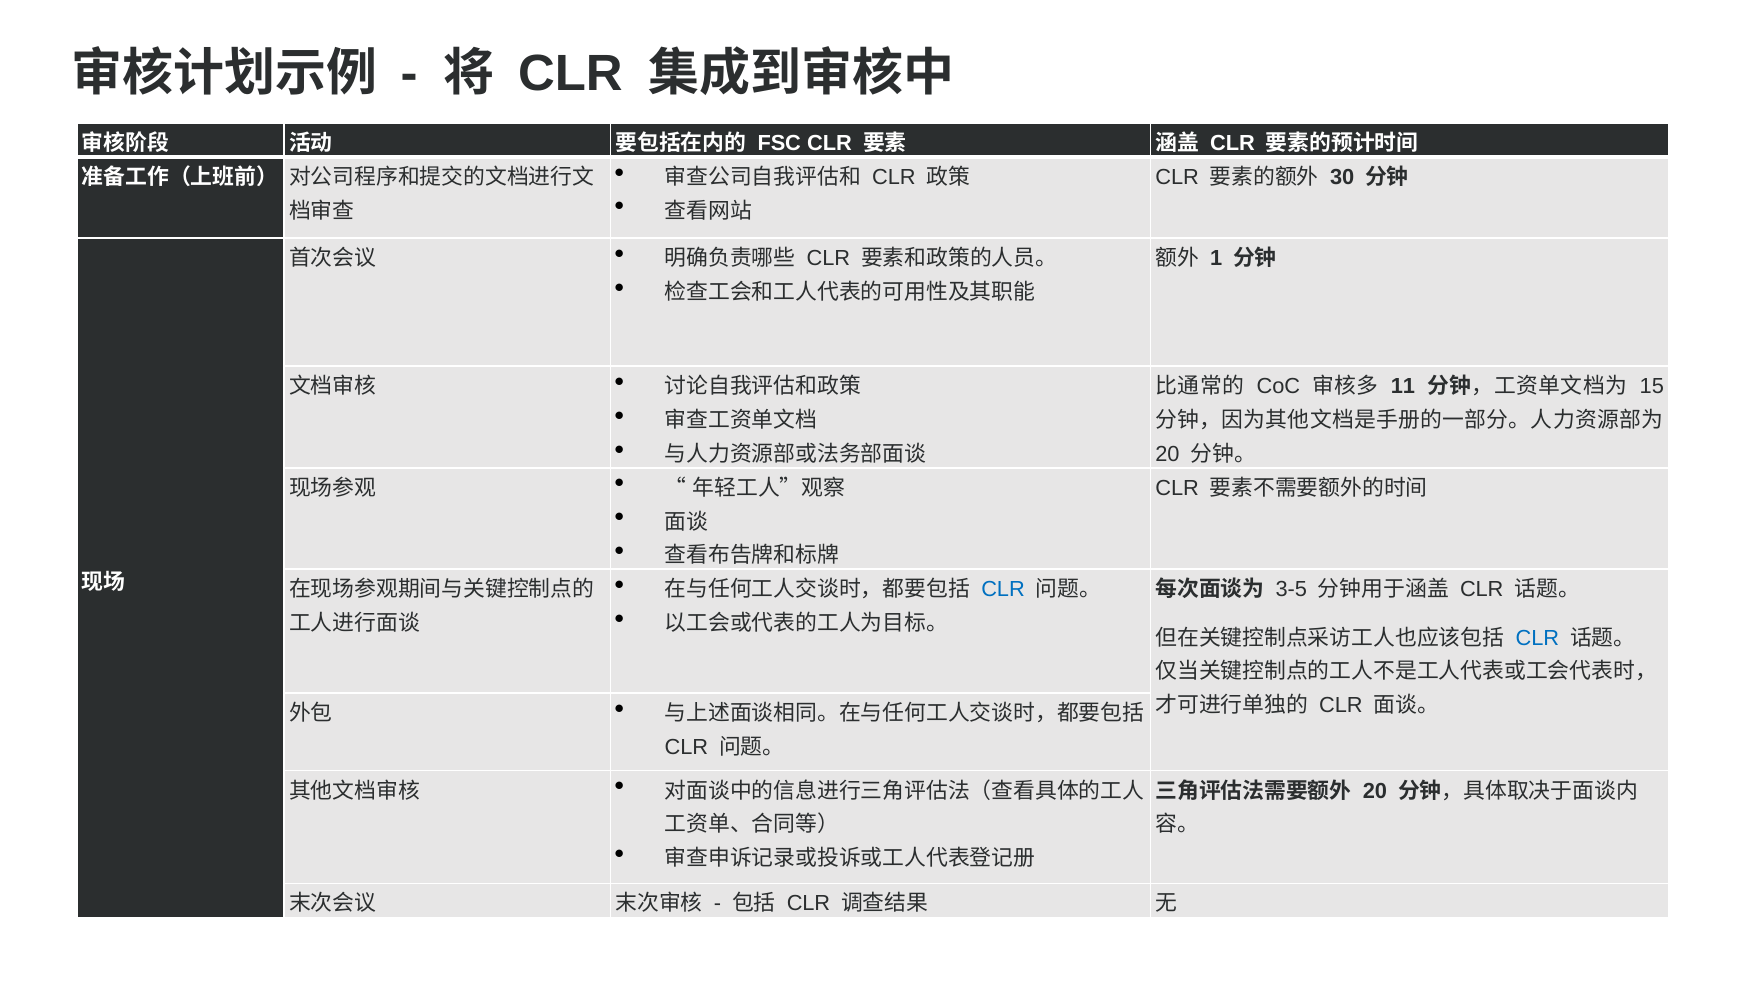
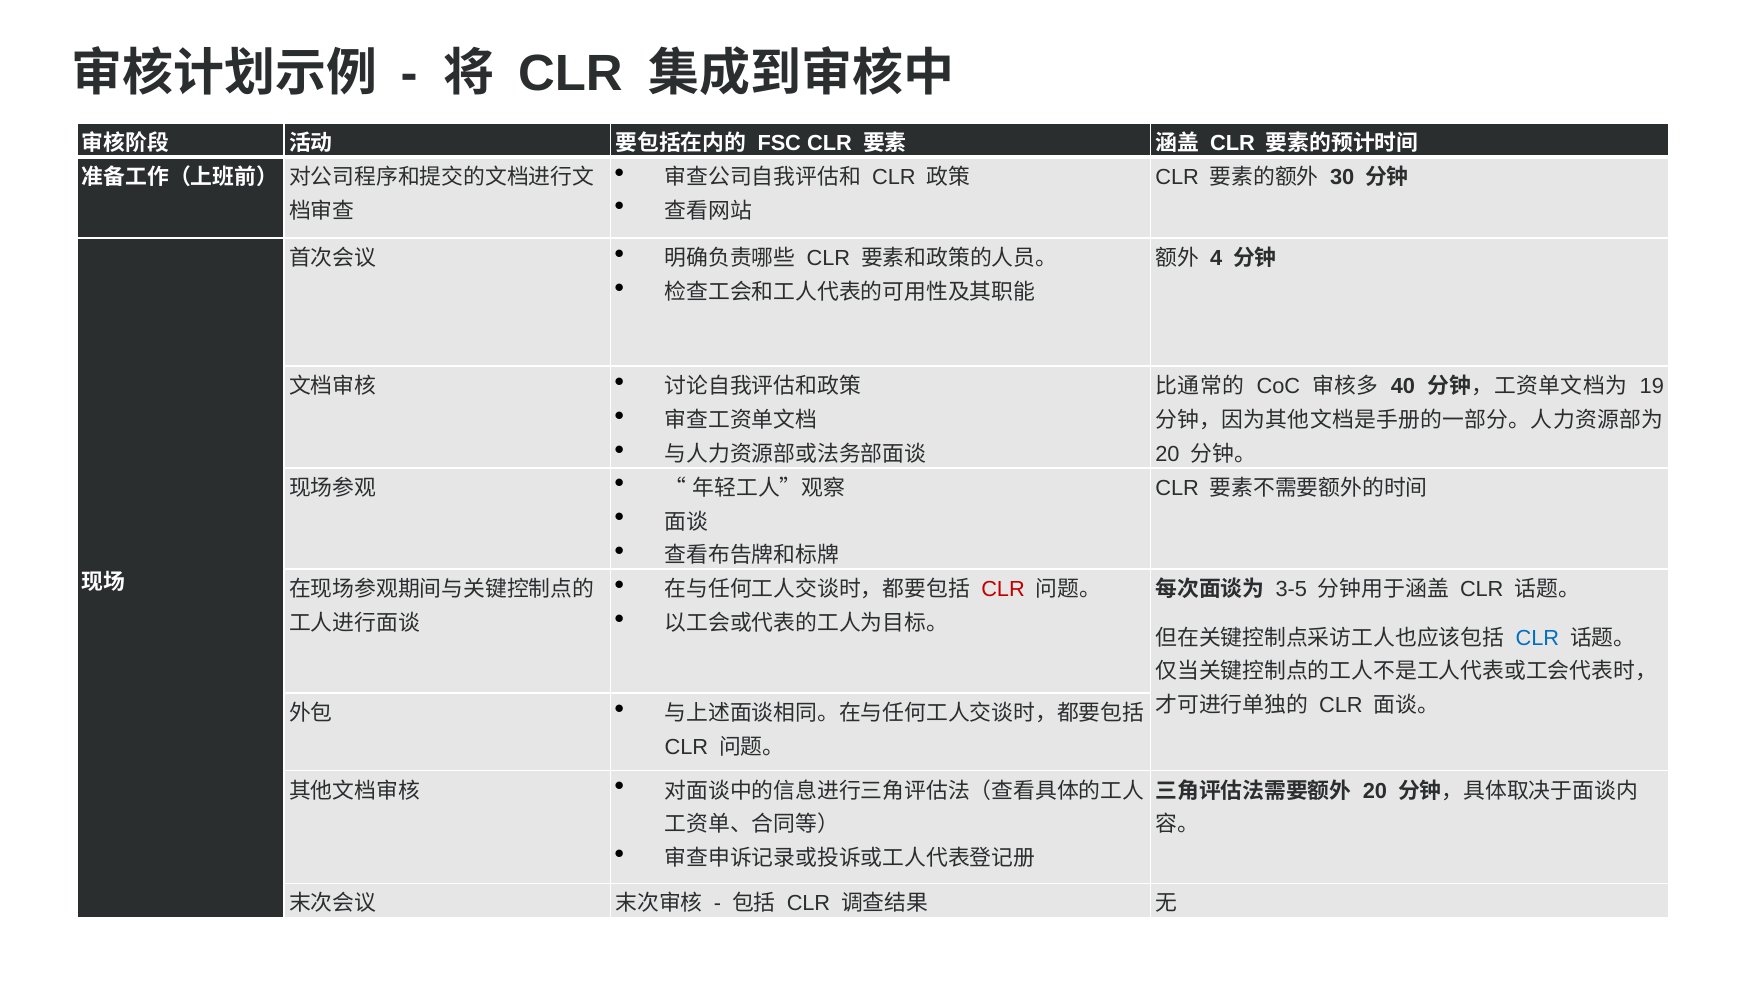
1: 1 -> 4 (1216, 258)
11: 11 -> 40 (1403, 387)
15: 15 -> 19 (1652, 387)
CLR colour: blue -> red (1003, 590)
